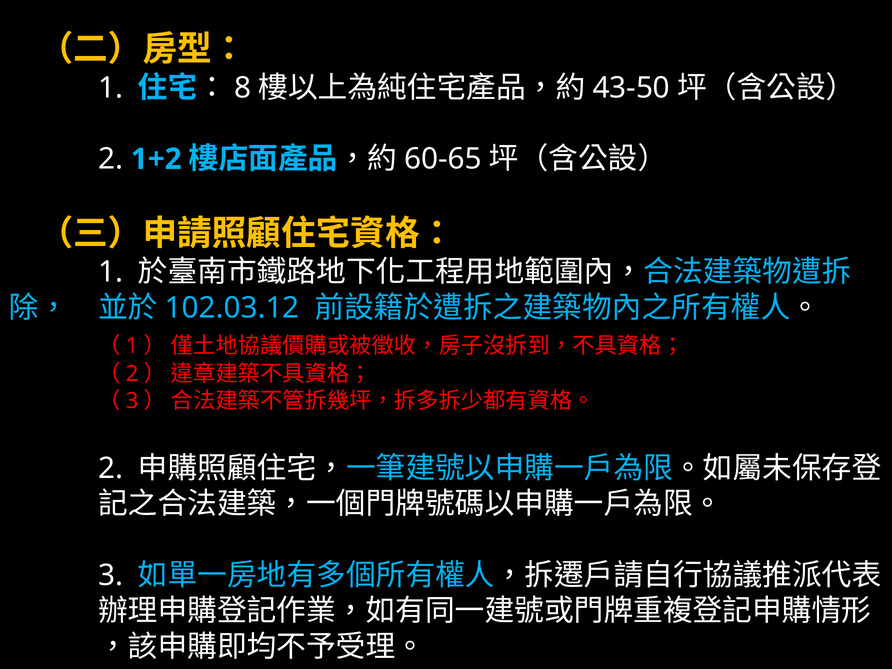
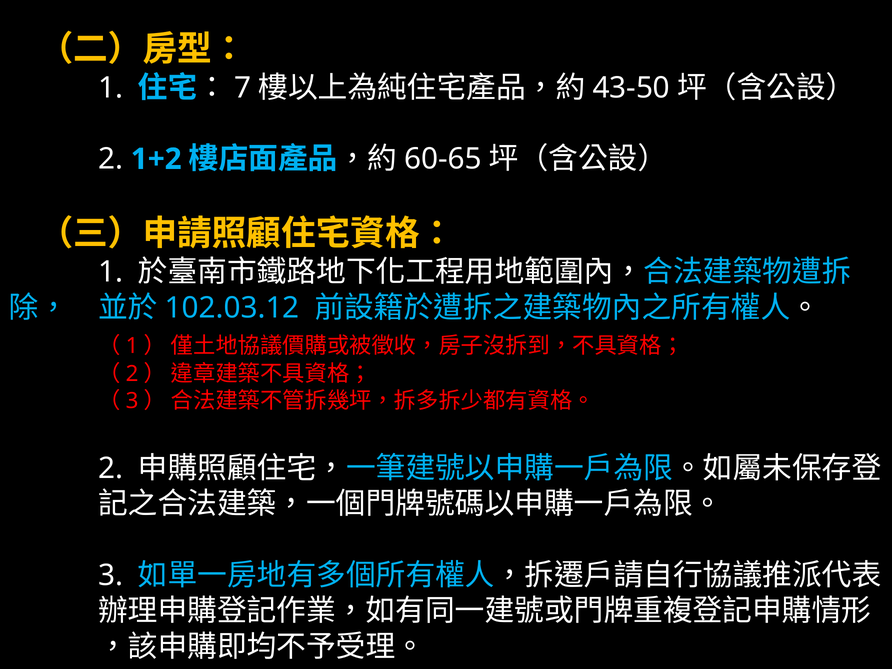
8: 8 -> 7 (243, 88)
